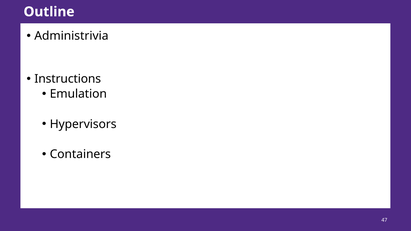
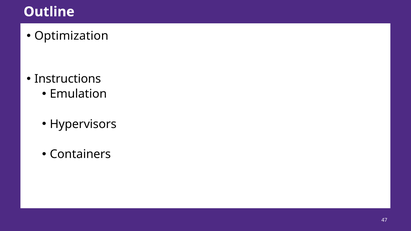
Administrivia: Administrivia -> Optimization (71, 36)
